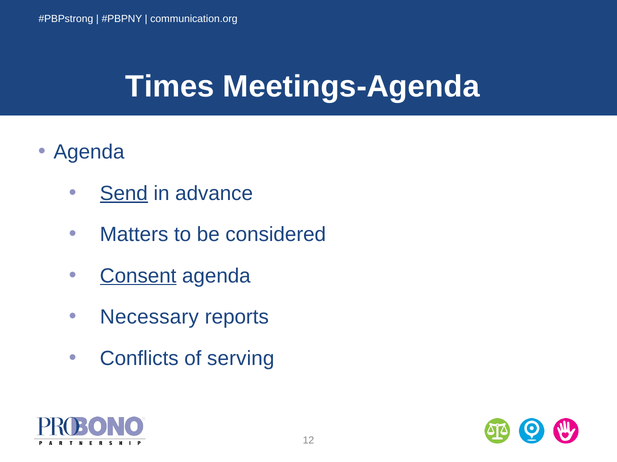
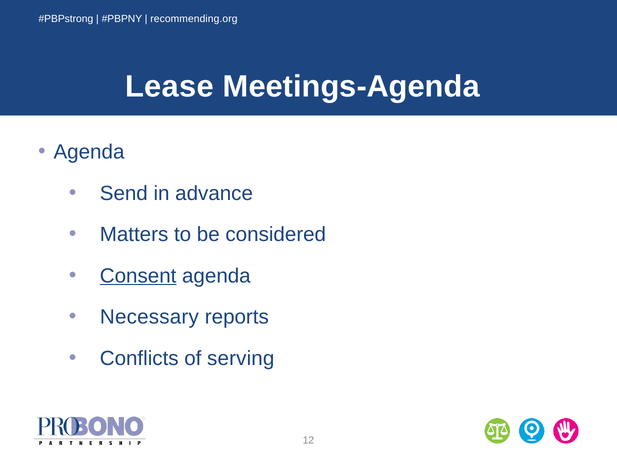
communication.org: communication.org -> recommending.org (194, 19)
Times: Times -> Lease (170, 87)
Send underline: present -> none (124, 194)
